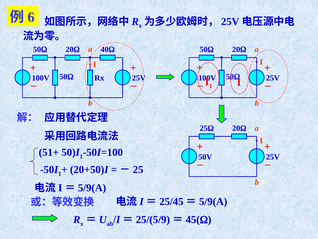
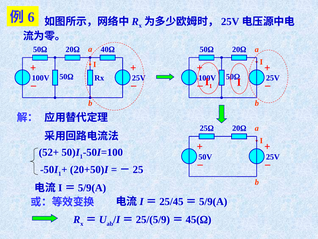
51+: 51+ -> 52+ (49, 152)
